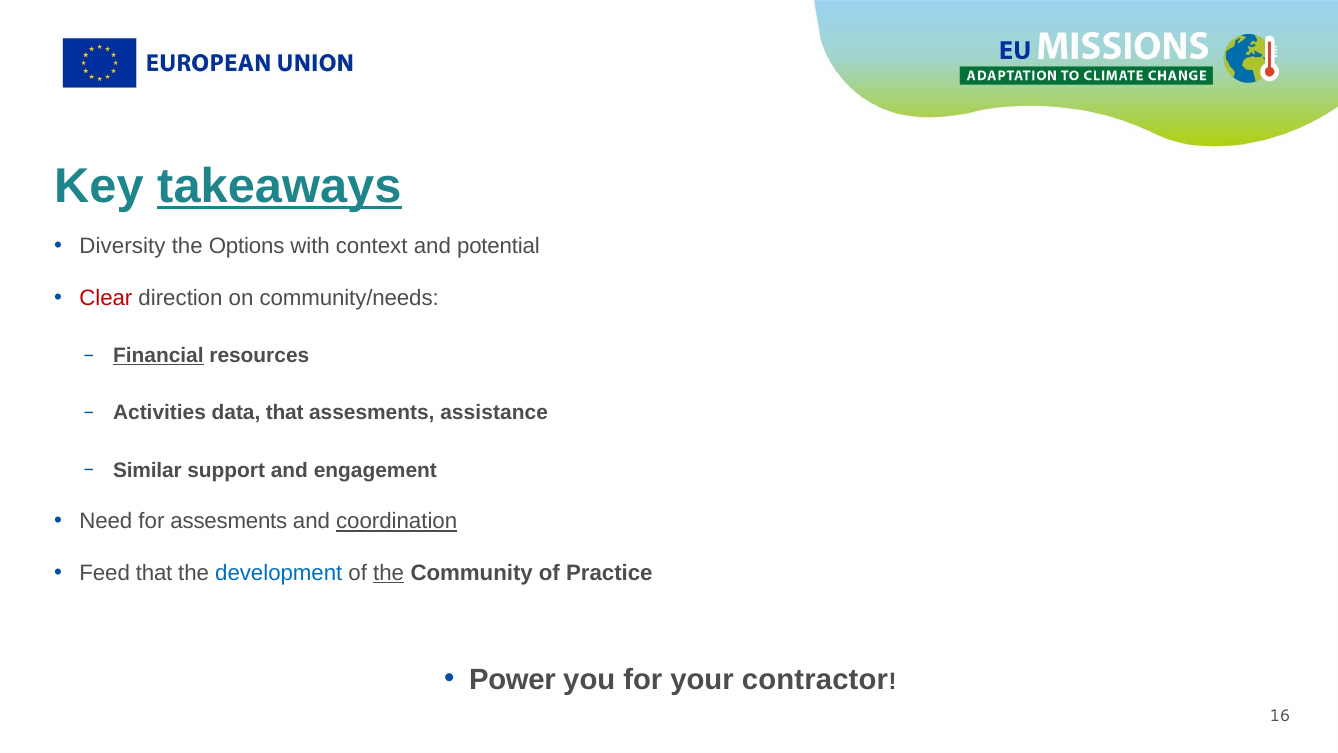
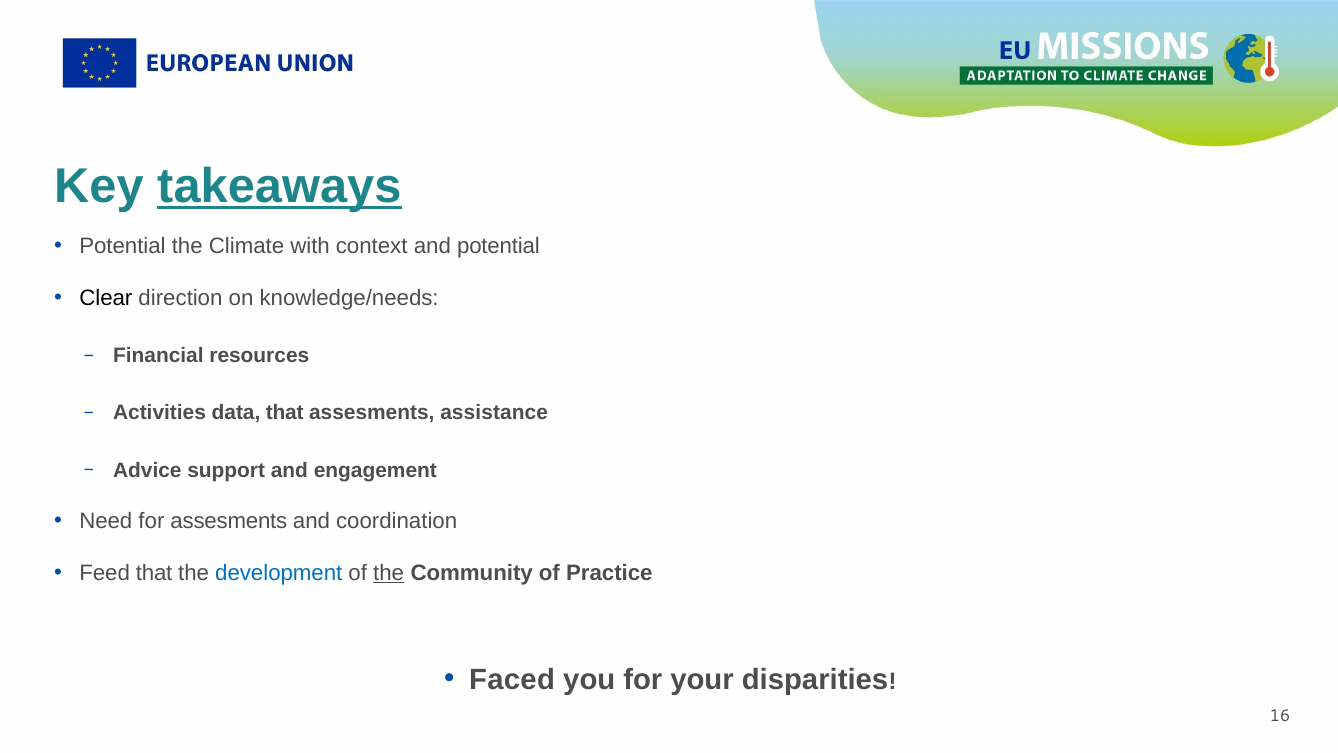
Diversity: Diversity -> Potential (122, 246)
Options: Options -> Climate (247, 246)
Clear colour: red -> black (106, 298)
community/needs: community/needs -> knowledge/needs (349, 298)
Financial underline: present -> none (158, 356)
Similar: Similar -> Advice (147, 470)
coordination underline: present -> none (397, 521)
Power: Power -> Faced (512, 680)
contractor: contractor -> disparities (815, 680)
